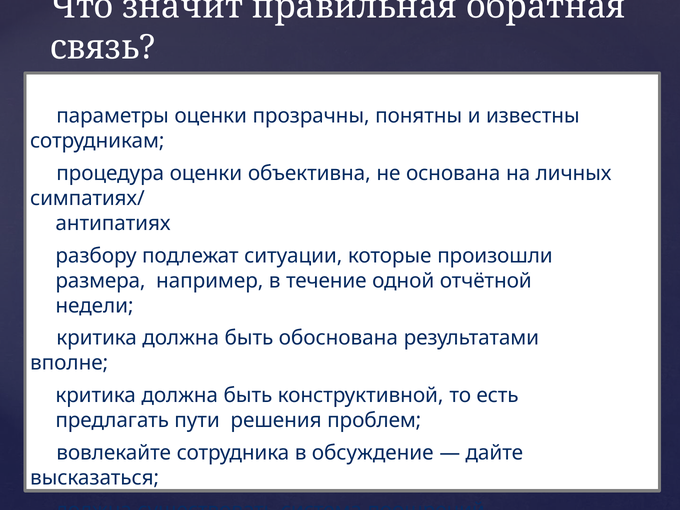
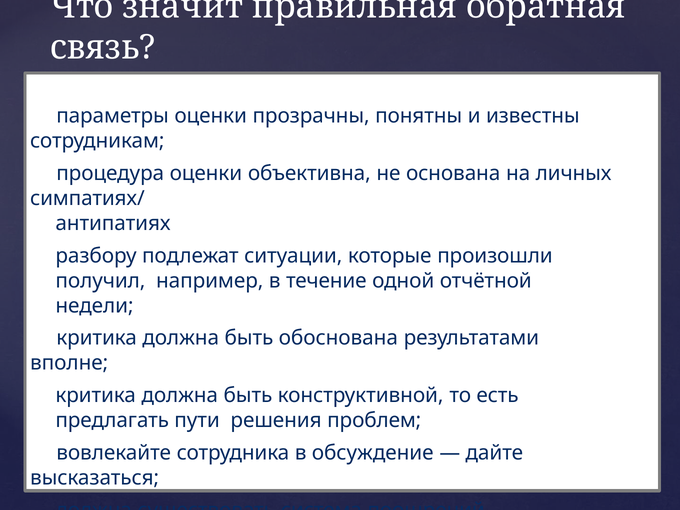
размера: размера -> получил (100, 281)
